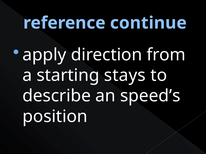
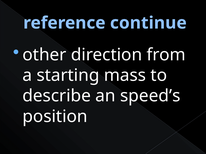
apply: apply -> other (44, 55)
stays: stays -> mass (125, 76)
